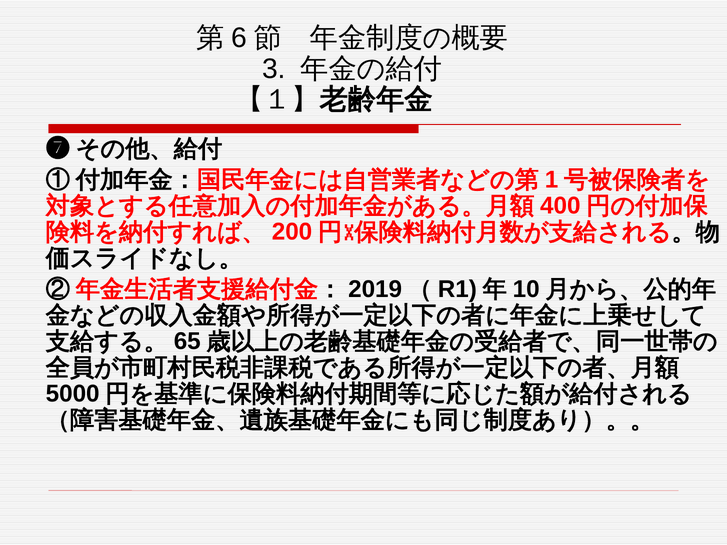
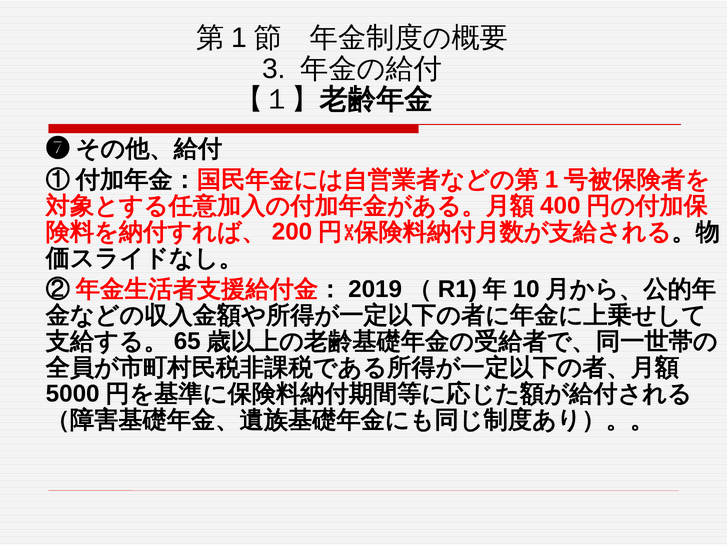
6: 6 -> 1 (239, 38)
